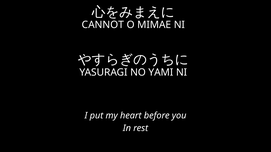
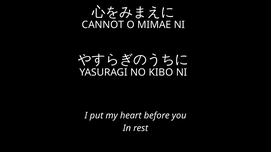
YAMI: YAMI -> KIBO (161, 72)
